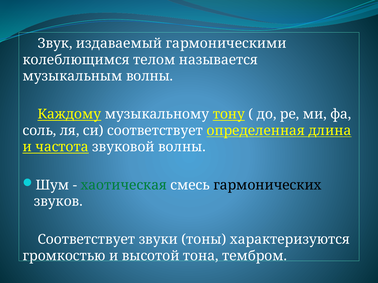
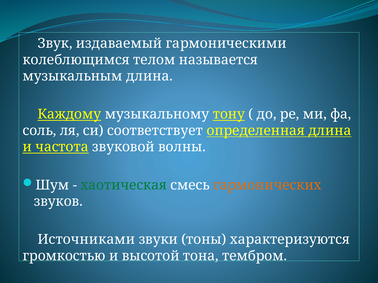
музыкальным волны: волны -> длина (149, 76)
гармонических colour: black -> orange (267, 185)
Соответствует: Соответствует -> Источниками (86, 240)
